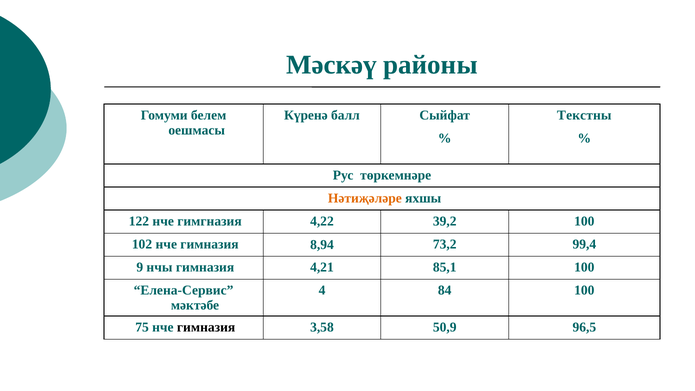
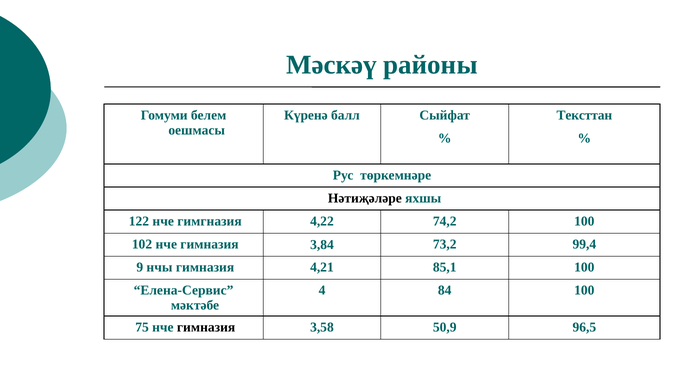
Текстны: Текстны -> Тексттан (584, 115)
Нәтиҗәләре colour: orange -> black (365, 198)
39,2: 39,2 -> 74,2 (445, 221)
8,94: 8,94 -> 3,84 (322, 245)
